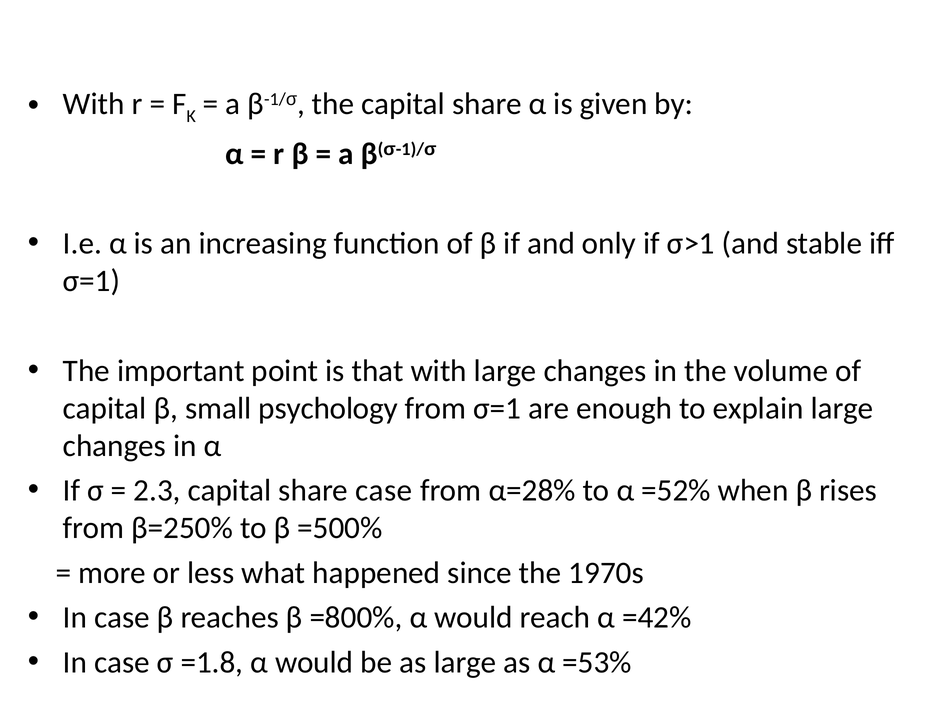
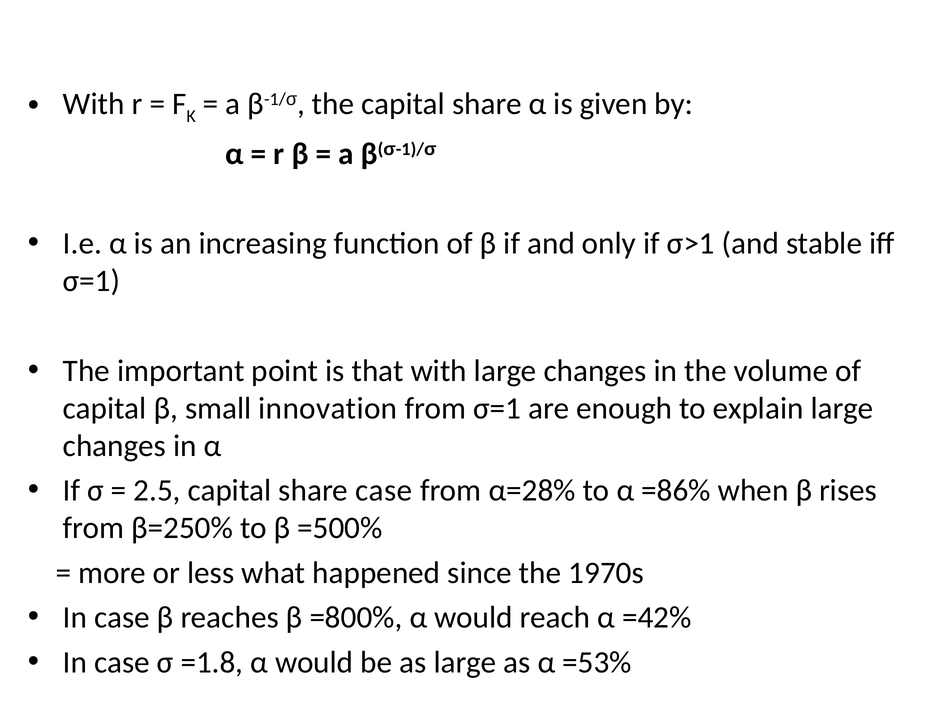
psychology: psychology -> innovation (328, 408)
2.3: 2.3 -> 2.5 (157, 490)
=52%: =52% -> =86% (676, 490)
